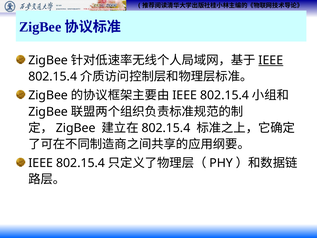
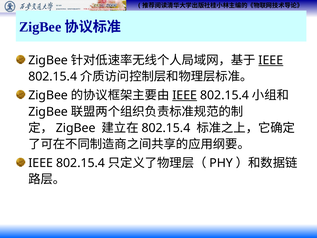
IEEE underline: none -> present (185, 95)
